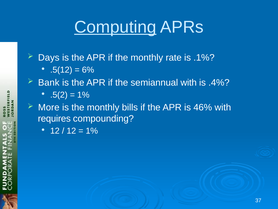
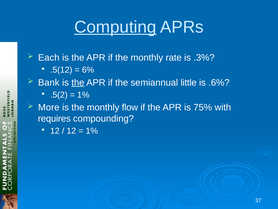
Days: Days -> Each (49, 58)
.1%: .1% -> .3% (204, 58)
the underline: none -> present (78, 82)
semiannual with: with -> little (189, 82)
.4%: .4% -> .6% (219, 82)
bills: bills -> flow (130, 107)
46%: 46% -> 75% (203, 107)
